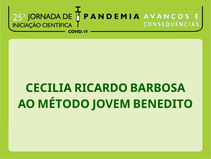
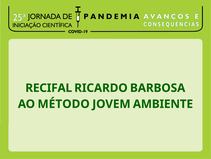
CECILIA: CECILIA -> RECIFAL (49, 88)
BENEDITO: BENEDITO -> AMBIENTE (163, 104)
